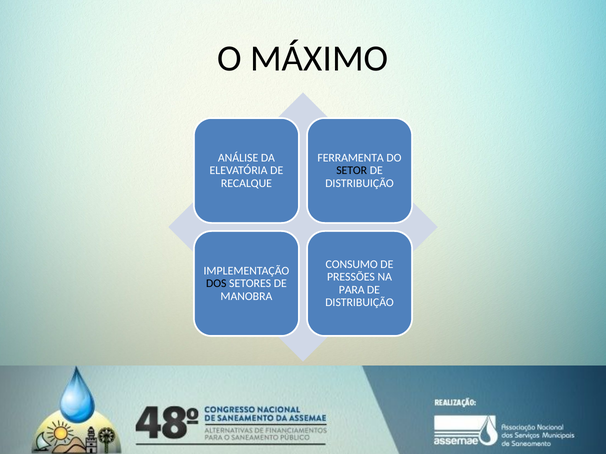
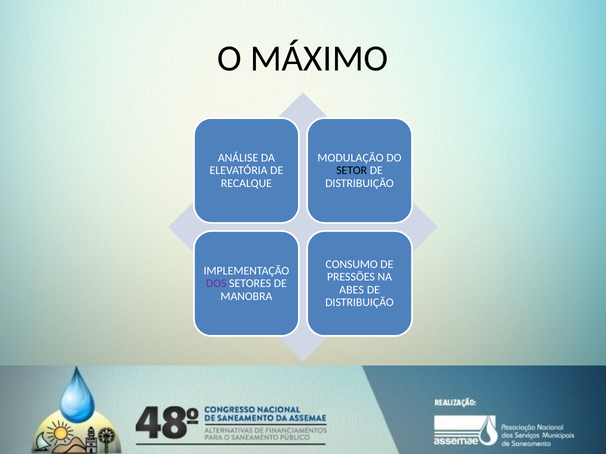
FERRAMENTA: FERRAMENTA -> MODULAÇÃO (351, 158)
DOS colour: black -> purple (216, 284)
PARA: PARA -> ABES (352, 290)
